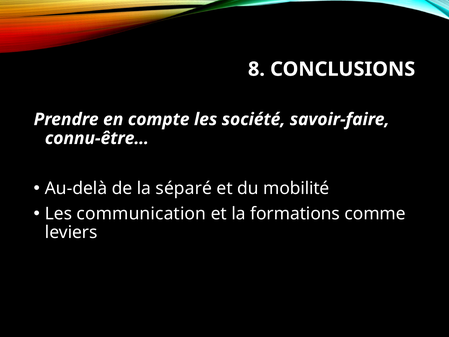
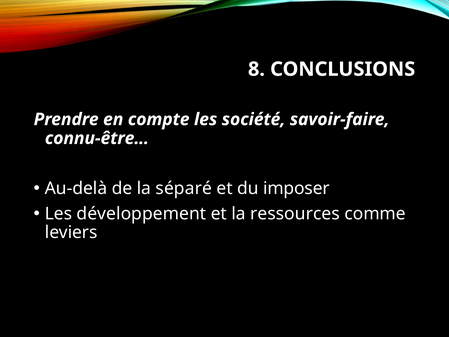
mobilité: mobilité -> imposer (296, 188)
communication: communication -> développement (141, 213)
formations: formations -> ressources (295, 213)
